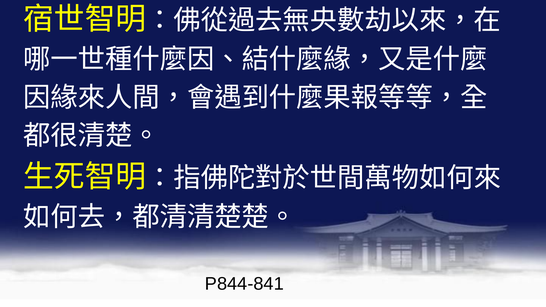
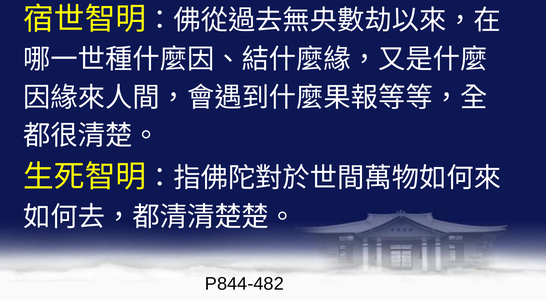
P844-841: P844-841 -> P844-482 (244, 284)
